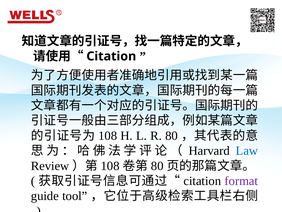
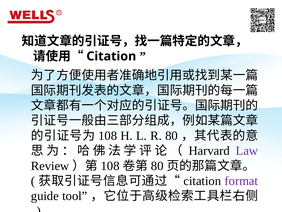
Law colour: blue -> purple (247, 150)
